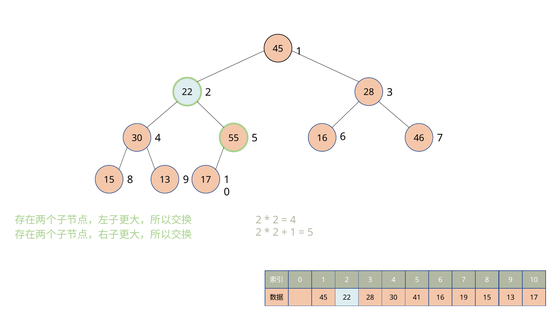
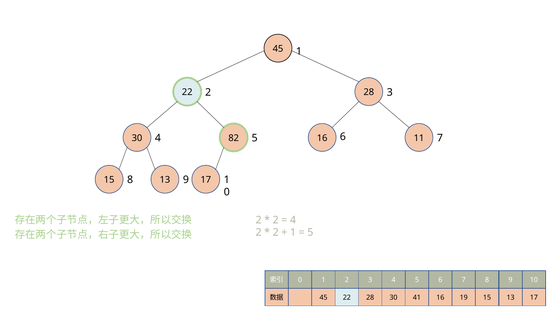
55: 55 -> 82 (234, 138)
46: 46 -> 11 (419, 138)
